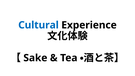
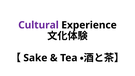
Cultural colour: blue -> purple (38, 25)
